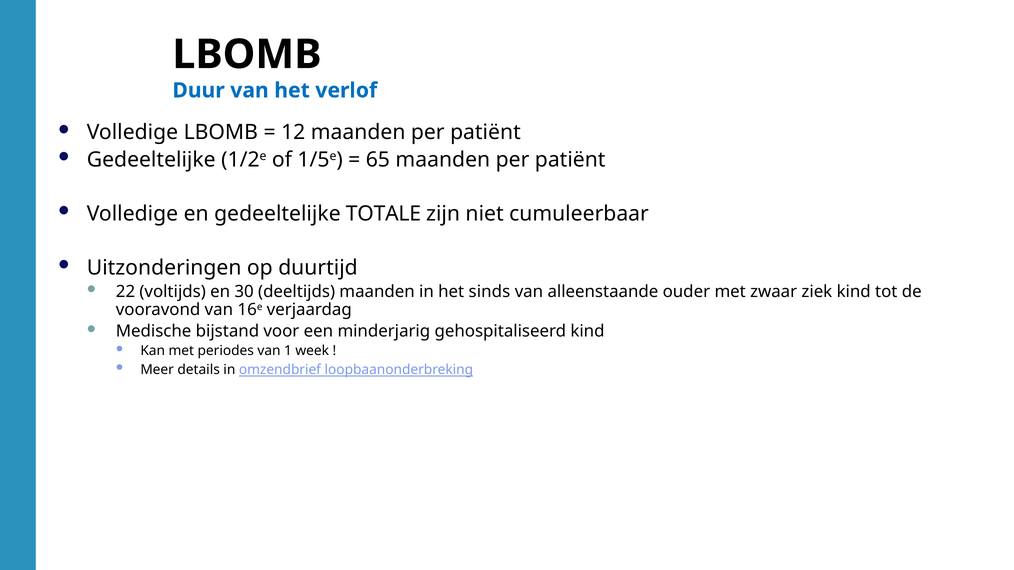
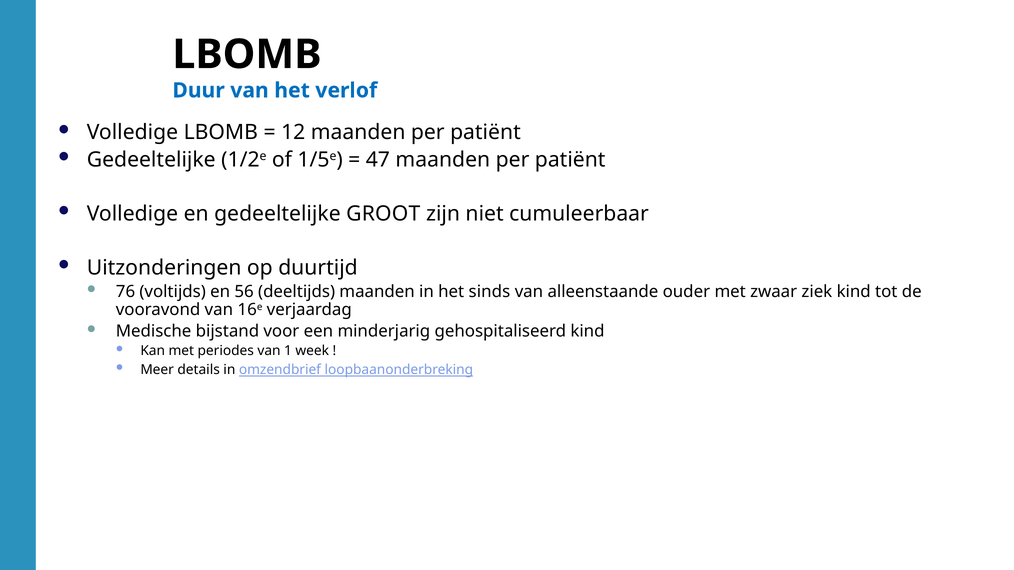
65: 65 -> 47 (378, 160)
TOTALE: TOTALE -> GROOT (383, 214)
22: 22 -> 76 (126, 292)
30: 30 -> 56 (244, 292)
